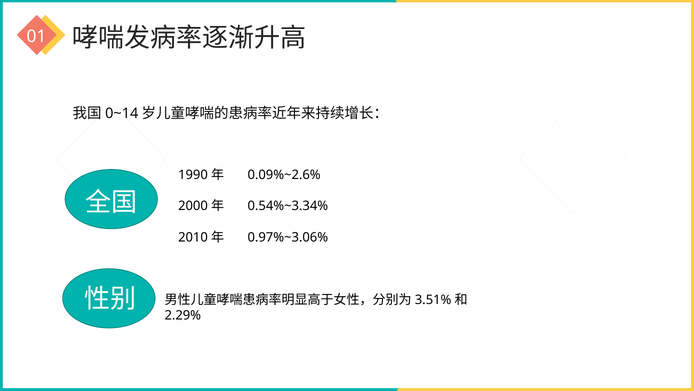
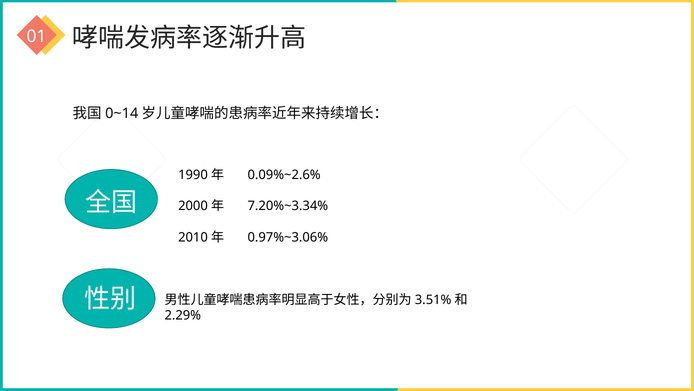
0.54%~3.34%: 0.54%~3.34% -> 7.20%~3.34% (288, 206)
